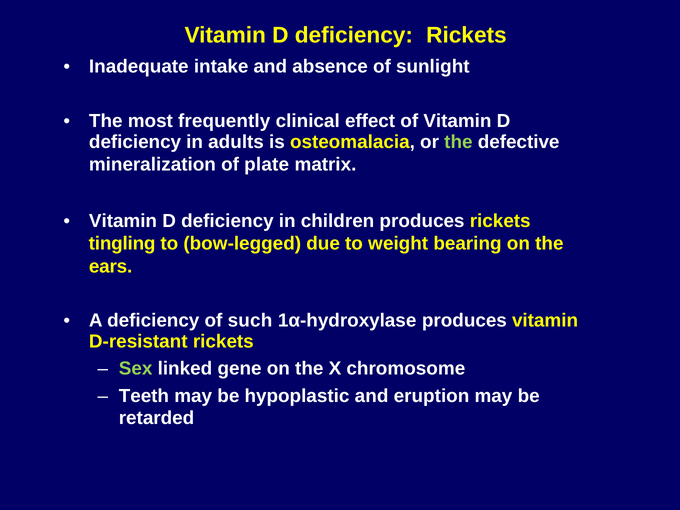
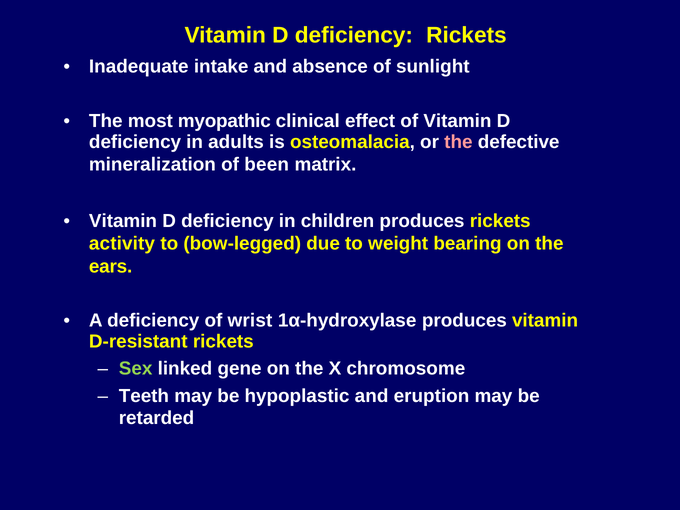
frequently: frequently -> myopathic (224, 121)
the colour: light green -> pink (458, 142)
plate: plate -> been (267, 165)
tingling: tingling -> activity (122, 244)
such: such -> wrist (250, 321)
